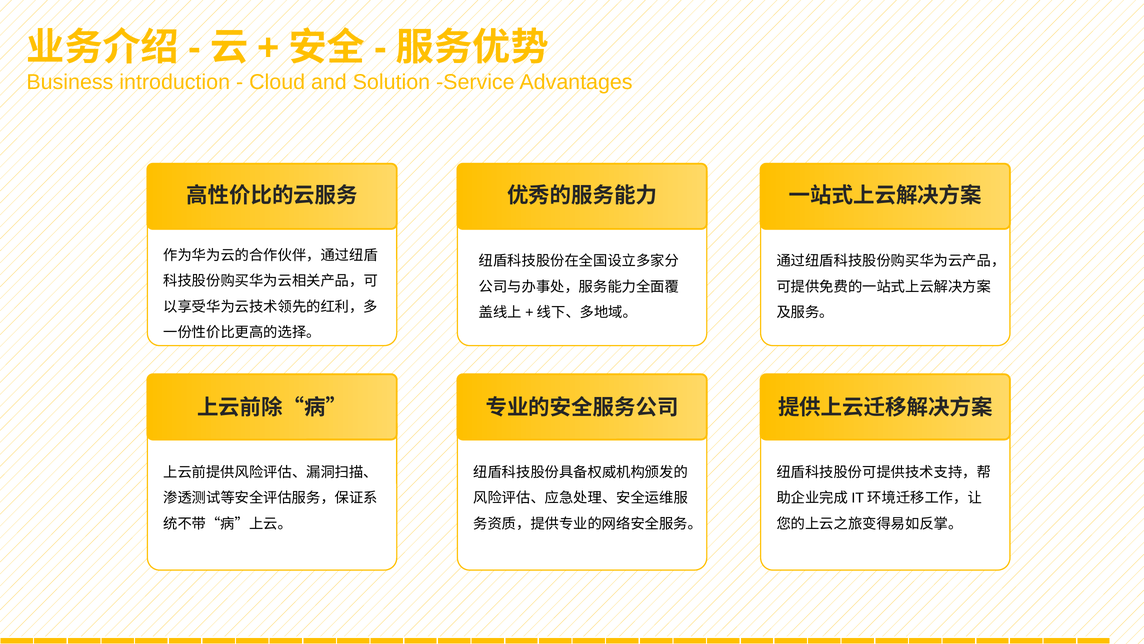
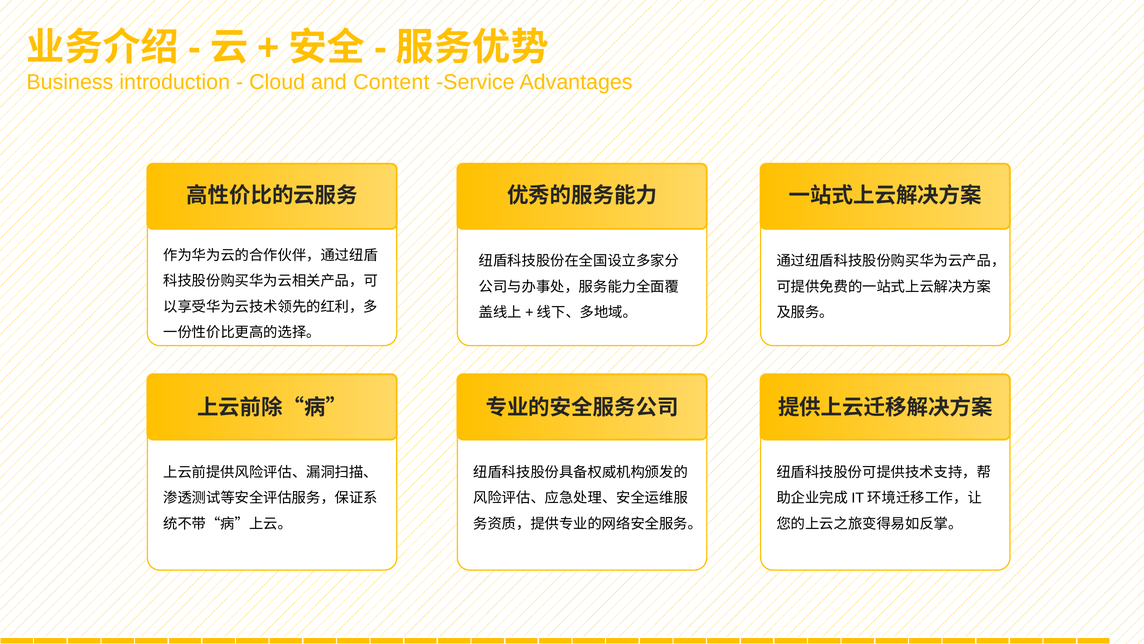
Solution: Solution -> Content (391, 82)
